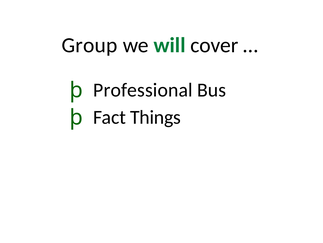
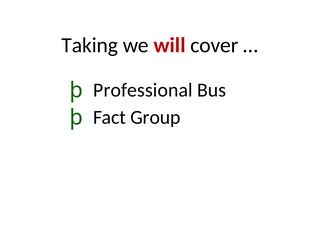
Group: Group -> Taking (90, 45)
will colour: green -> red (170, 45)
Things: Things -> Group (155, 117)
